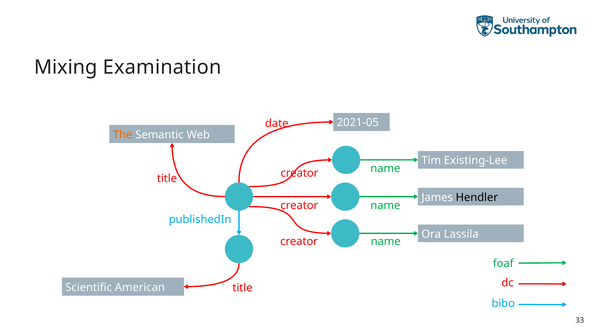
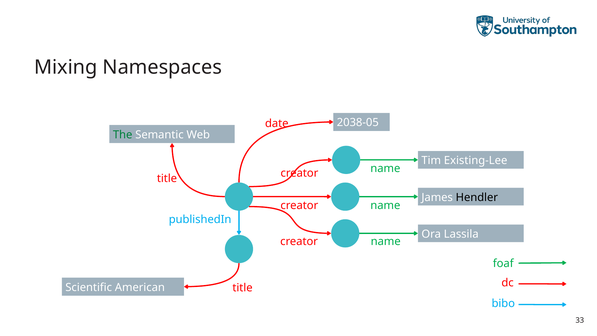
Examination: Examination -> Namespaces (162, 67)
2021-05: 2021-05 -> 2038-05 (358, 123)
The colour: orange -> green (123, 135)
